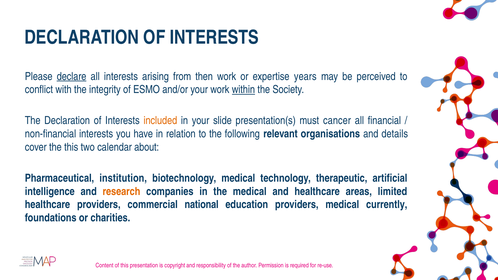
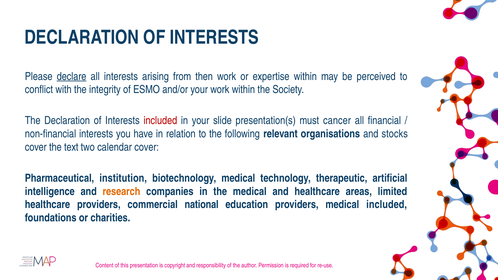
expertise years: years -> within (305, 76)
within underline: present -> none (243, 90)
included colour: orange -> red (160, 121)
details: details -> stocks (395, 134)
the this: this -> text (71, 147)
calendar about: about -> cover (147, 147)
medical currently: currently -> included (387, 205)
